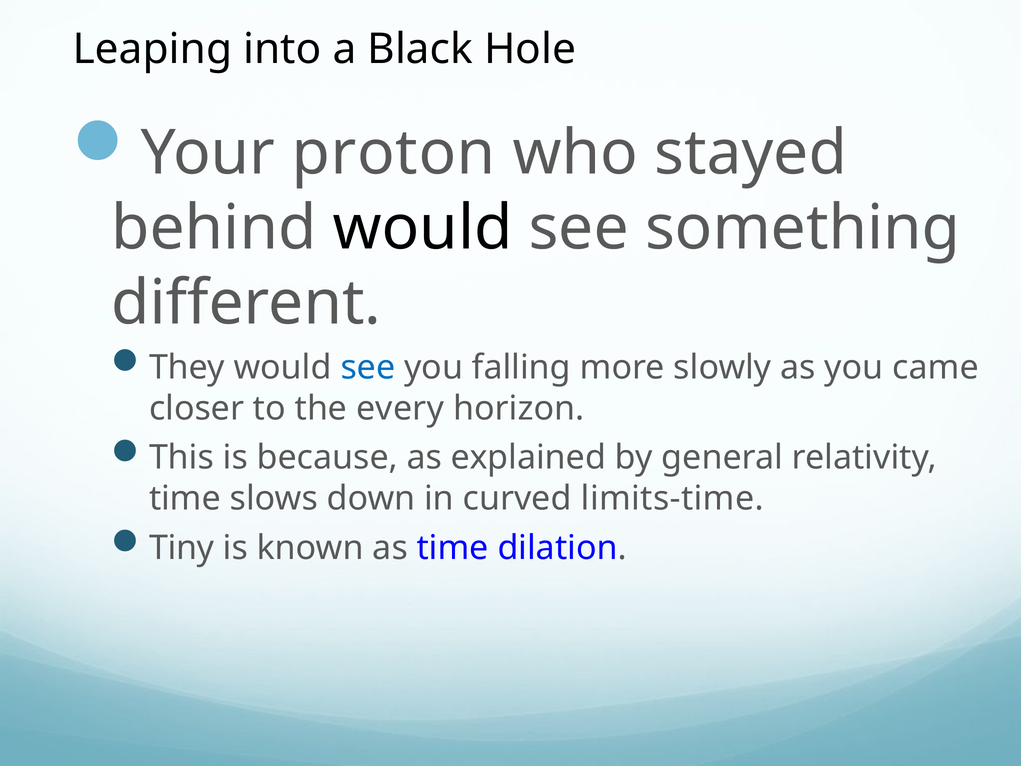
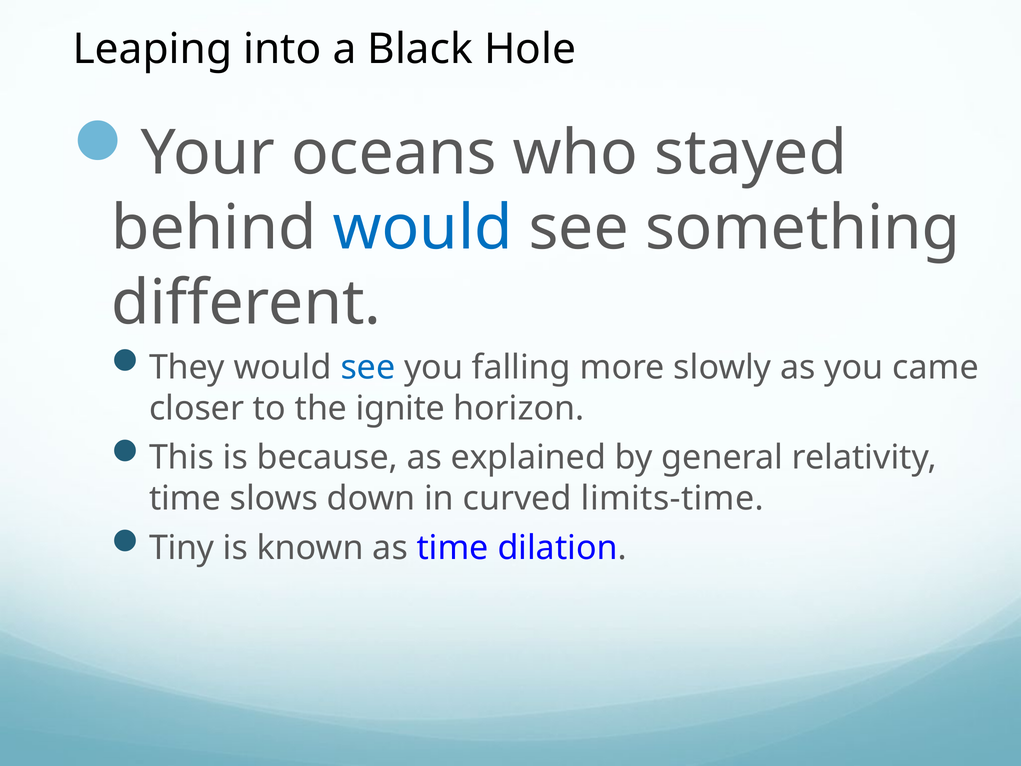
proton: proton -> oceans (394, 153)
would colour: black -> blue (423, 228)
every: every -> ignite (400, 408)
